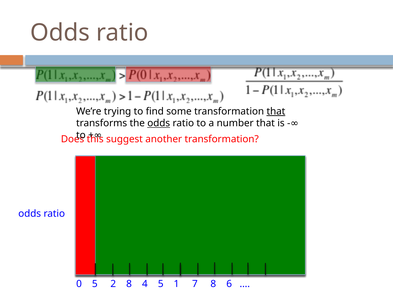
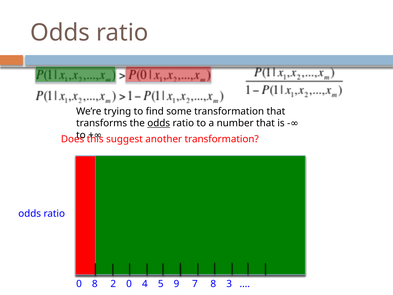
that underline: present -> none (276, 111)
0 5: 5 -> 8 (95, 284)
2 8: 8 -> 0 (129, 284)
1: 1 -> 9 (176, 284)
6: 6 -> 3 (229, 284)
